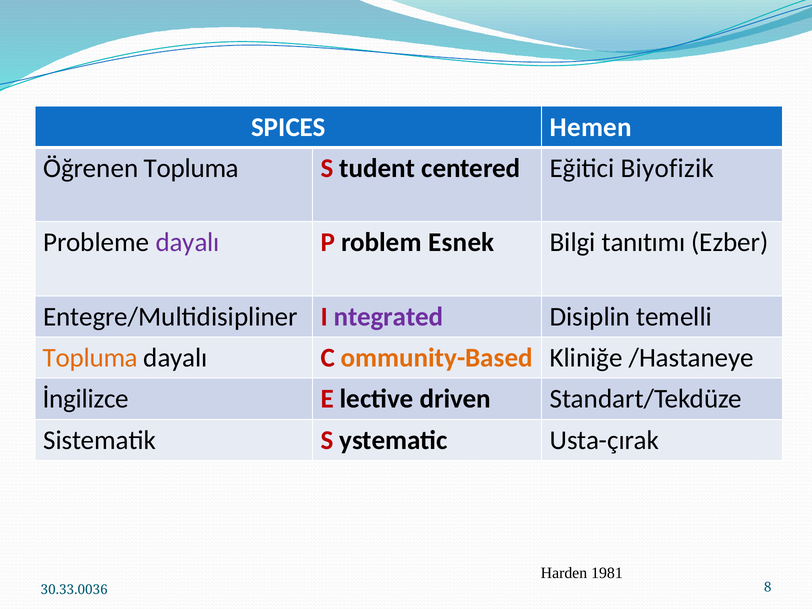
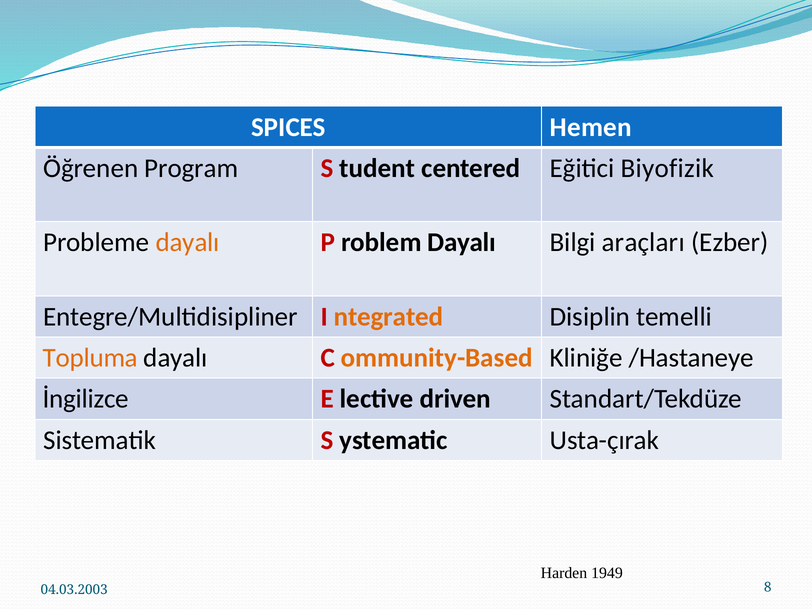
Öğrenen Topluma: Topluma -> Program (191, 168)
dayalı colour: purple -> orange (188, 242)
roblem Esnek: Esnek -> Dayalı (462, 242)
tanıtımı: tanıtımı -> araçları (643, 242)
ntegrated colour: purple -> orange (389, 317)
1981: 1981 -> 1949 (607, 573)
30.33.0036: 30.33.0036 -> 04.03.2003 (74, 590)
